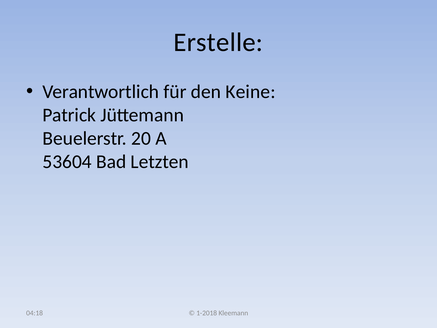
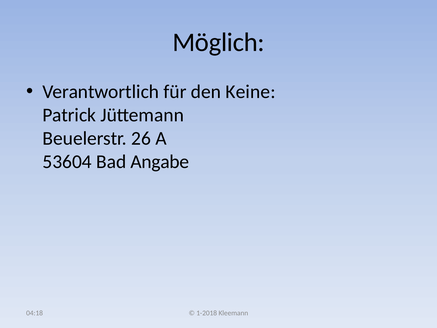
Erstelle: Erstelle -> Möglich (219, 42)
20: 20 -> 26 (141, 138)
Letzten: Letzten -> Angabe (160, 162)
